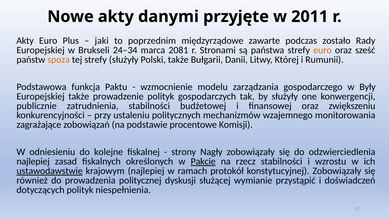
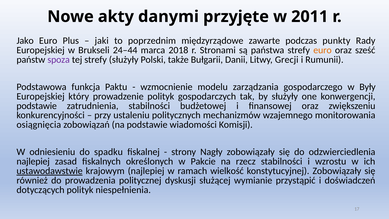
Akty: Akty -> Jako (25, 41)
zostało: zostało -> punkty (336, 41)
24–34: 24–34 -> 24–44 (125, 50)
2081: 2081 -> 2018 (178, 50)
spoza colour: orange -> purple (59, 60)
Której: Której -> Grecji (287, 60)
Europejskiej także: także -> który (79, 96)
publicznie: publicznie -> podstawie (37, 106)
zagrażające: zagrażające -> osiągnięcia (39, 125)
procentowe: procentowe -> wiadomości (193, 125)
kolejne: kolejne -> spadku (109, 152)
Pakcie underline: present -> none (203, 161)
protokół: protokół -> wielkość (227, 171)
